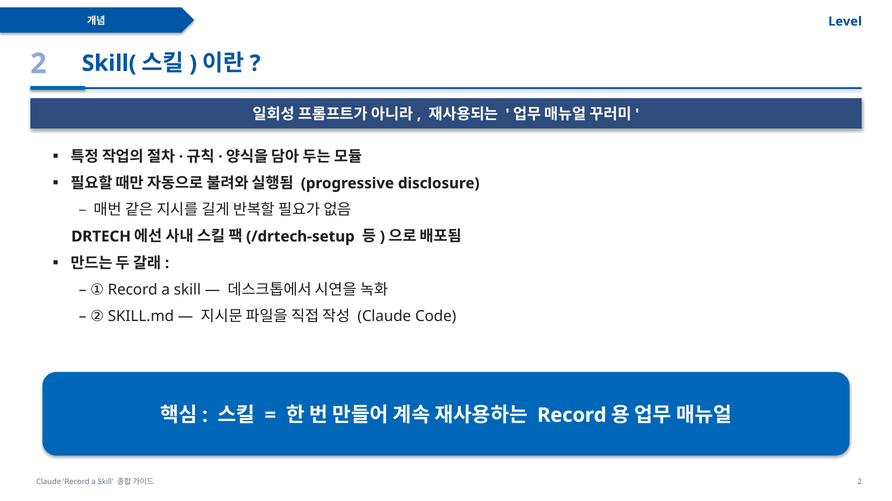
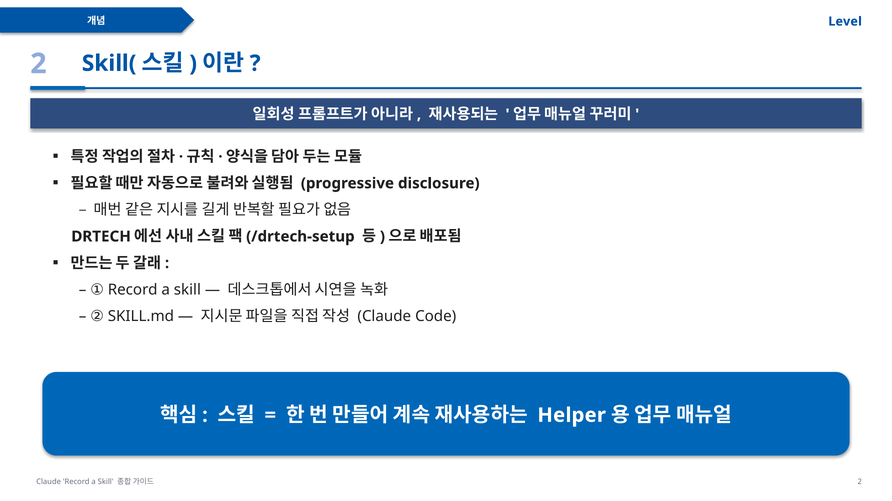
Record: Record -> Helper (572, 416)
